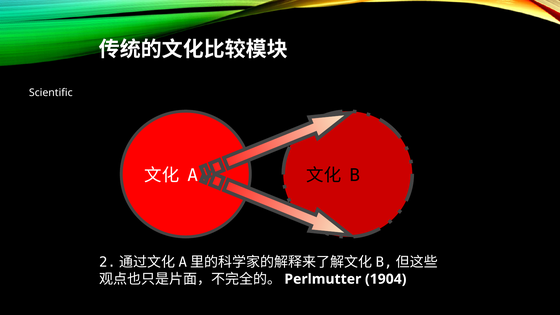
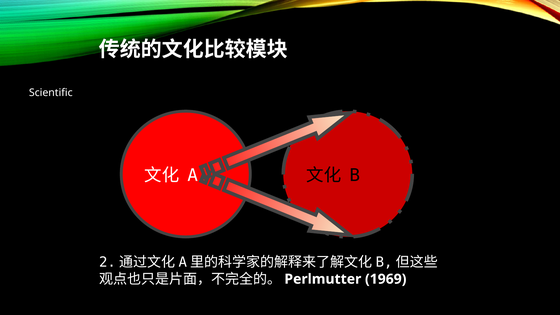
1904: 1904 -> 1969 (386, 279)
